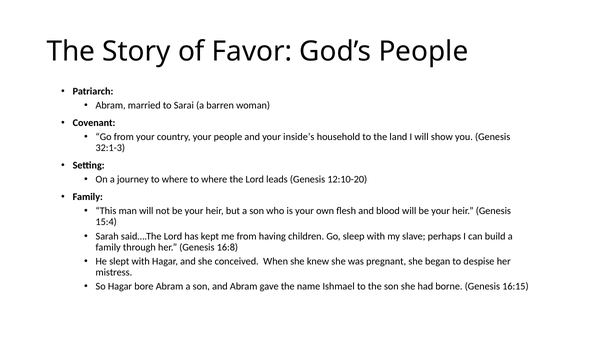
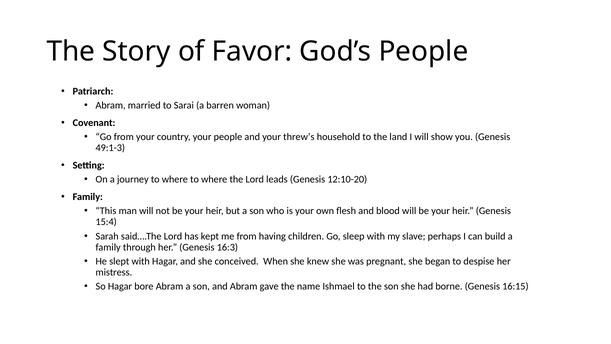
inside’s: inside’s -> threw’s (299, 137)
32:1-3: 32:1-3 -> 49:1-3 (110, 148)
16:8: 16:8 -> 16:3 (227, 247)
